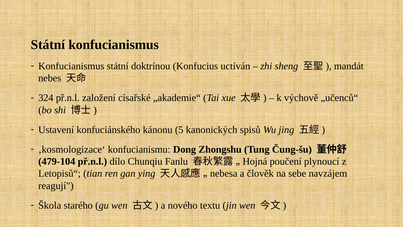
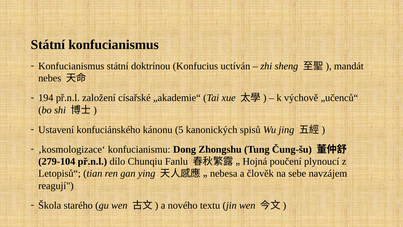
324: 324 -> 194 (46, 98)
479-104: 479-104 -> 279-104 (57, 161)
